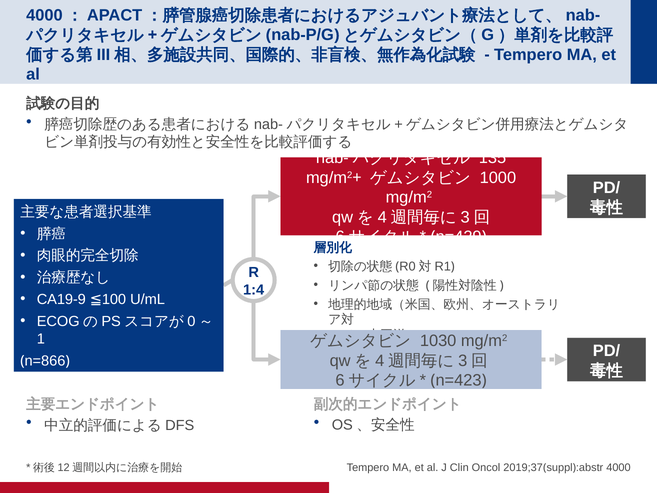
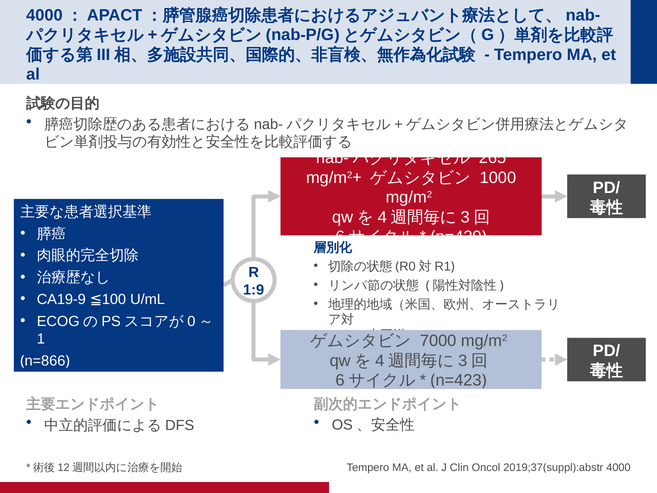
135: 135 -> 265 (493, 158)
1:4: 1:4 -> 1:9 (254, 290)
1030: 1030 -> 7000 (438, 341)
